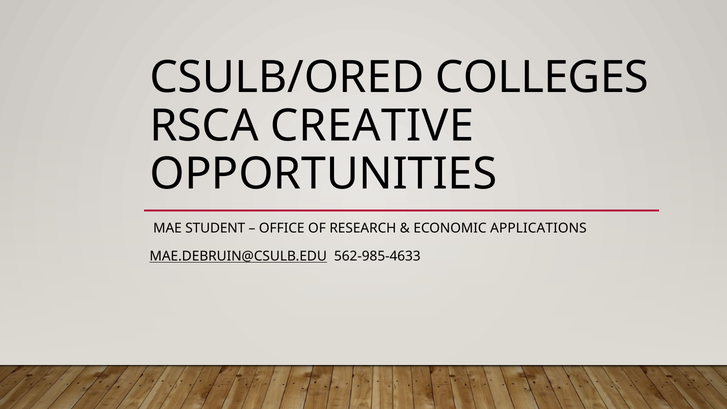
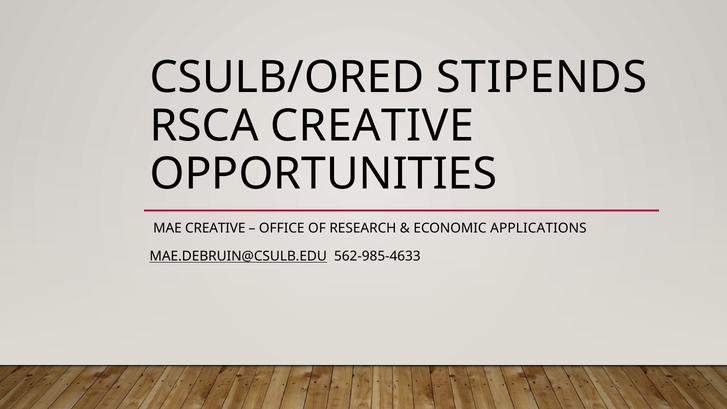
COLLEGES: COLLEGES -> STIPENDS (542, 78)
MAE STUDENT: STUDENT -> CREATIVE (215, 228)
